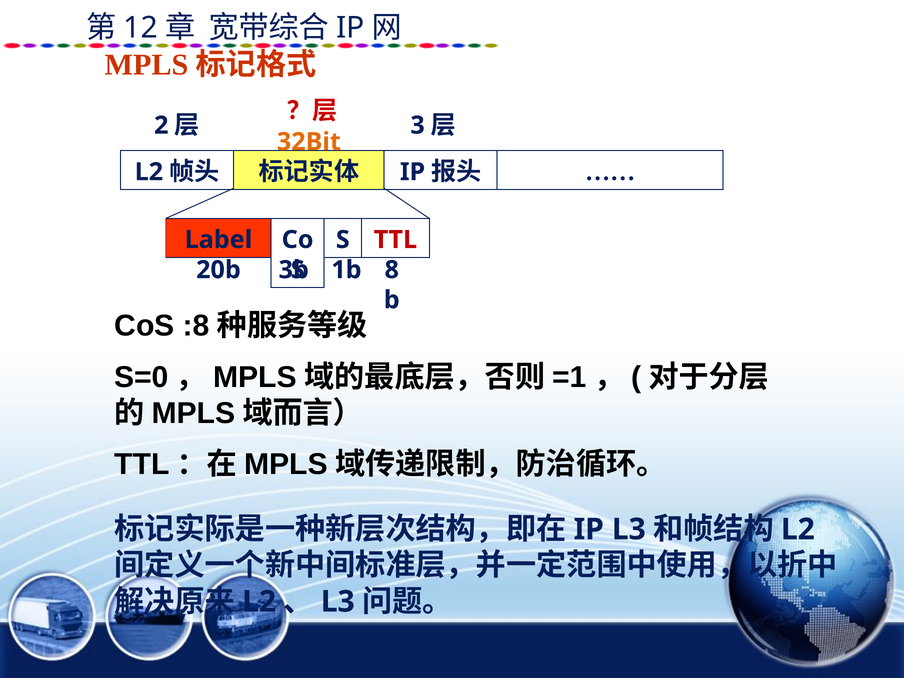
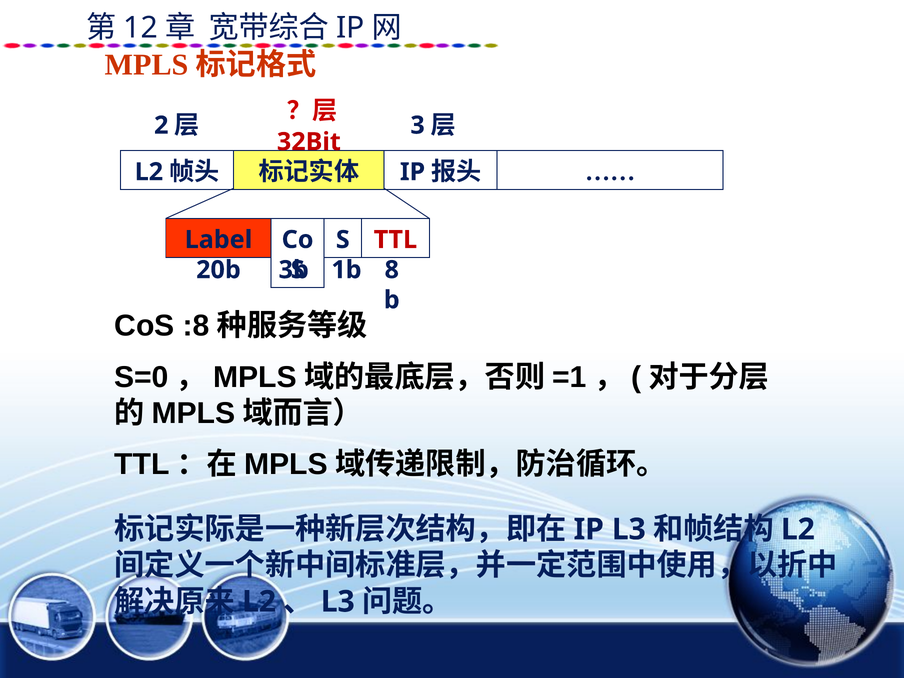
32Bit colour: orange -> red (309, 142)
